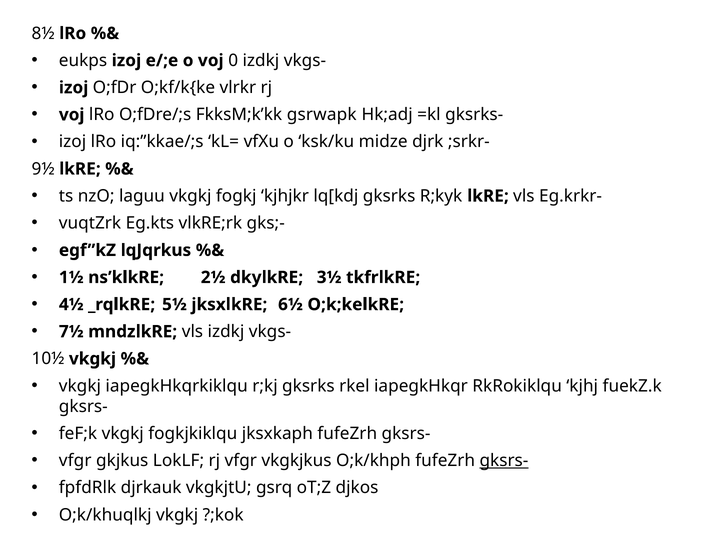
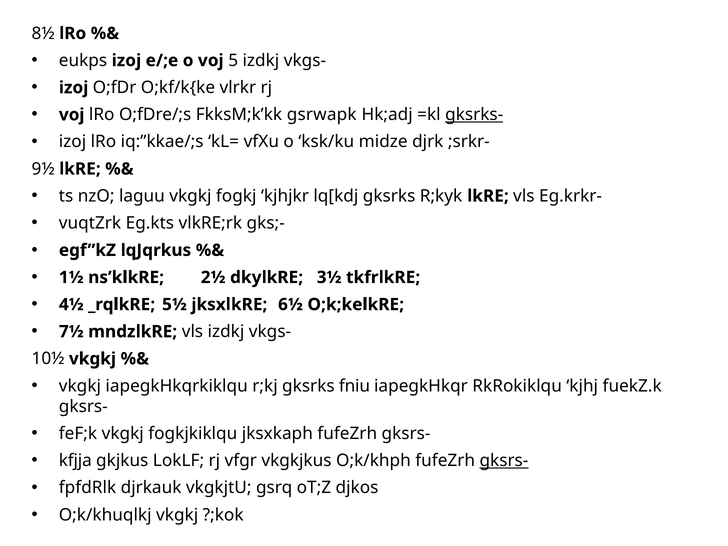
0: 0 -> 5 (233, 60)
gksrks- underline: none -> present (474, 115)
rkel: rkel -> fniu (354, 386)
vfgr: vfgr -> kfjja (75, 461)
